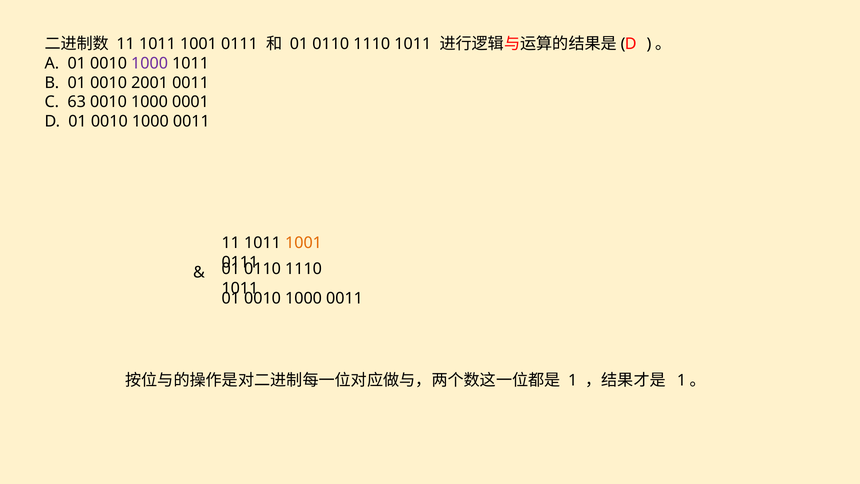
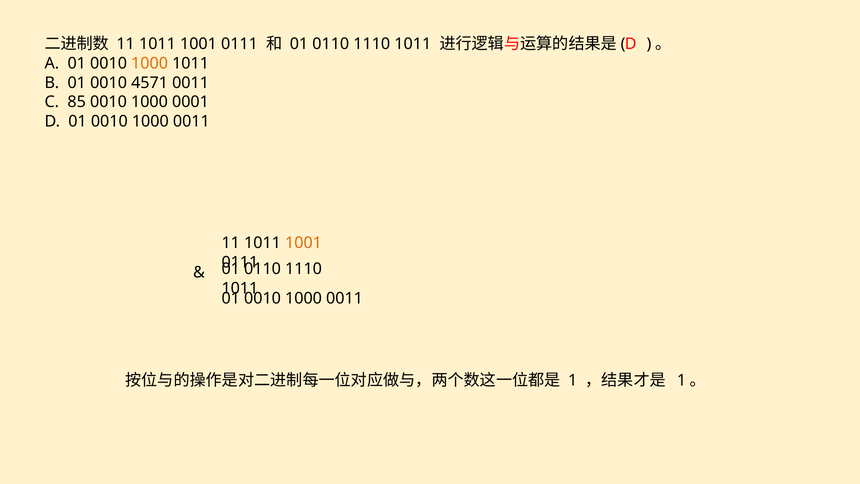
1000 colour: purple -> orange (150, 63)
2001: 2001 -> 4571 (150, 83)
63: 63 -> 85 (77, 102)
